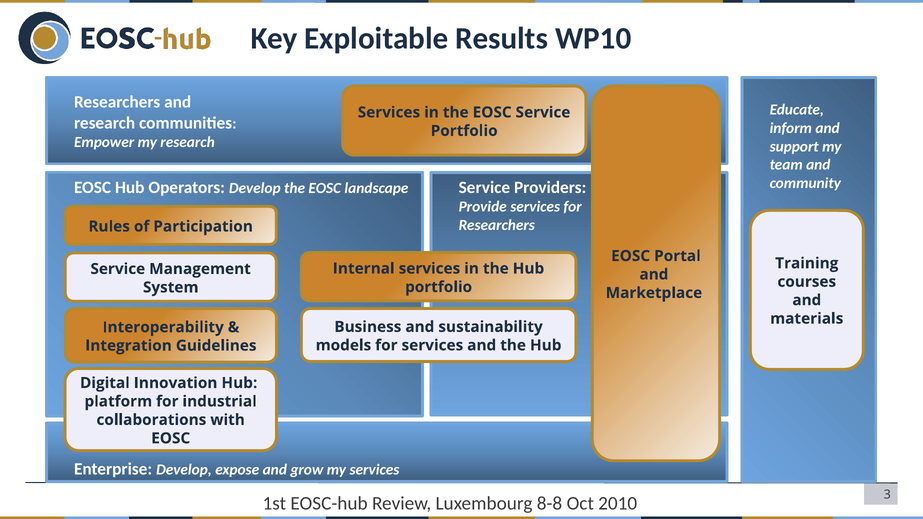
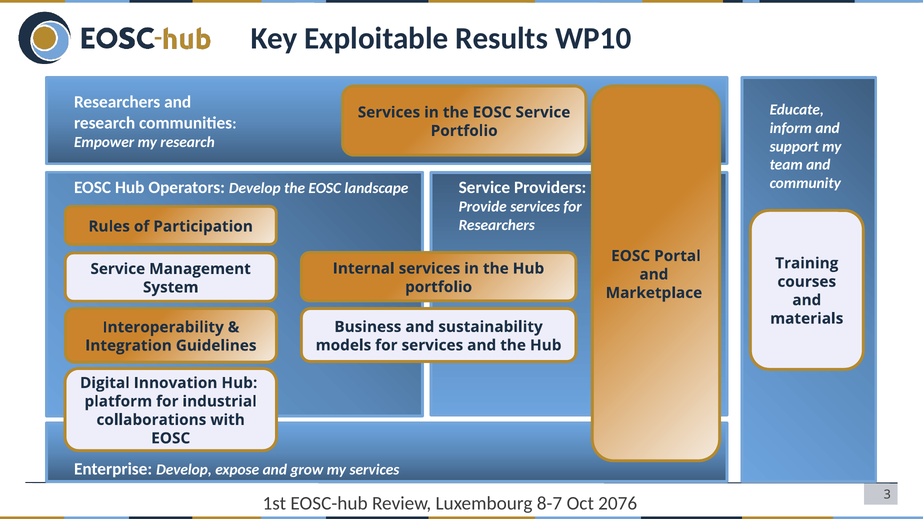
8-8: 8-8 -> 8-7 (550, 503)
2010: 2010 -> 2076 (618, 503)
